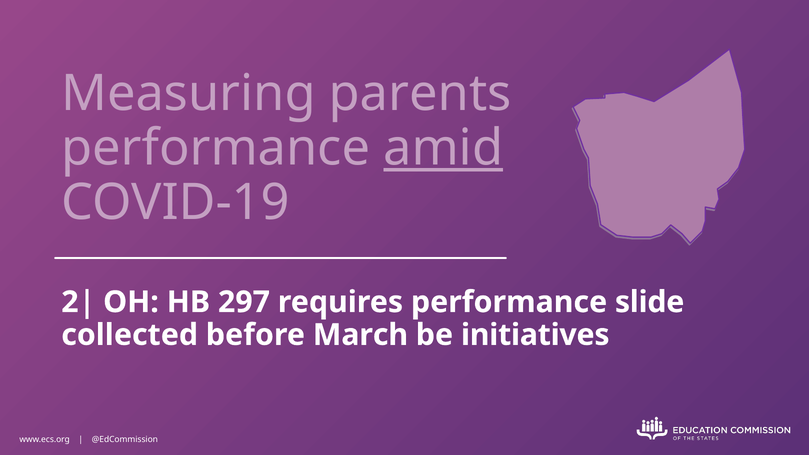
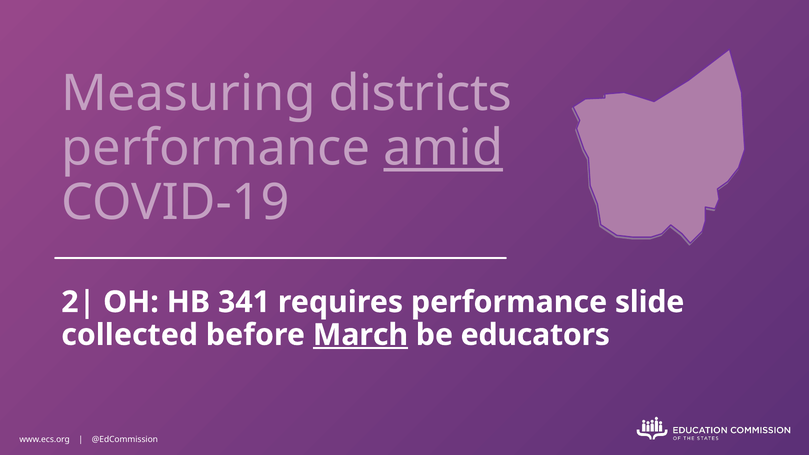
parents: parents -> districts (420, 93)
297: 297 -> 341 (244, 302)
March underline: none -> present (360, 335)
initiatives: initiatives -> educators (535, 335)
